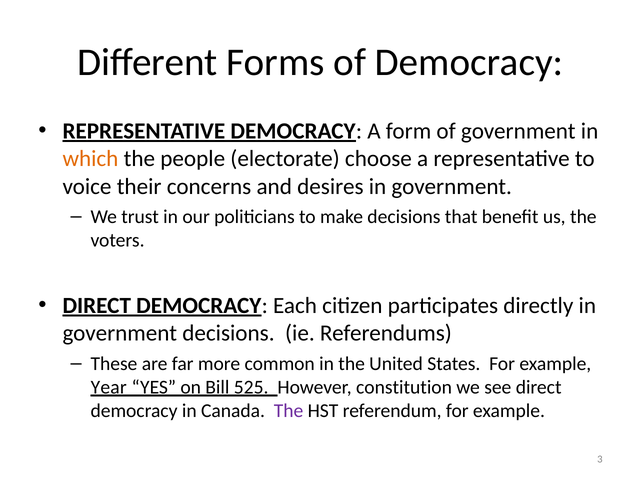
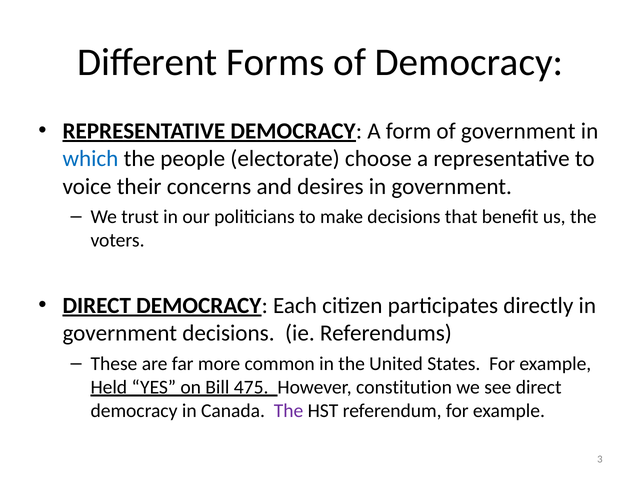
which colour: orange -> blue (90, 159)
Year: Year -> Held (109, 387)
525: 525 -> 475 (251, 387)
